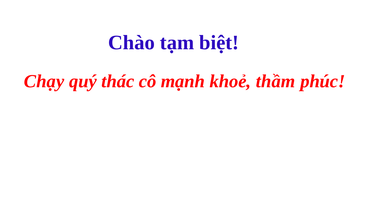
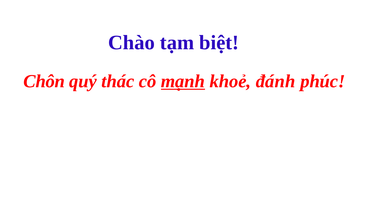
Chạy: Chạy -> Chôn (44, 81)
mạnh underline: none -> present (183, 81)
thầm: thầm -> đánh (276, 81)
